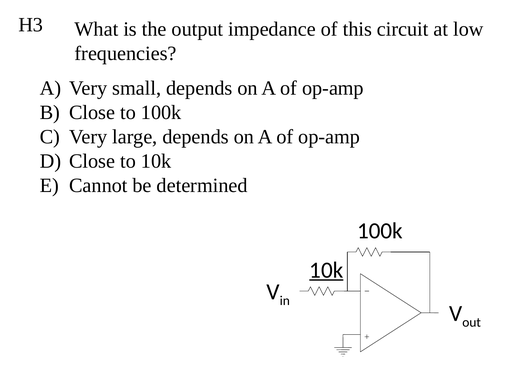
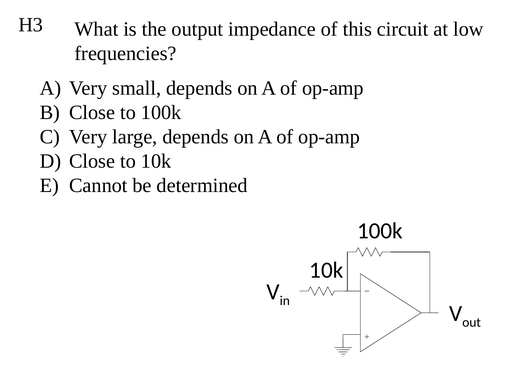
10k underline: present -> none (326, 270)
